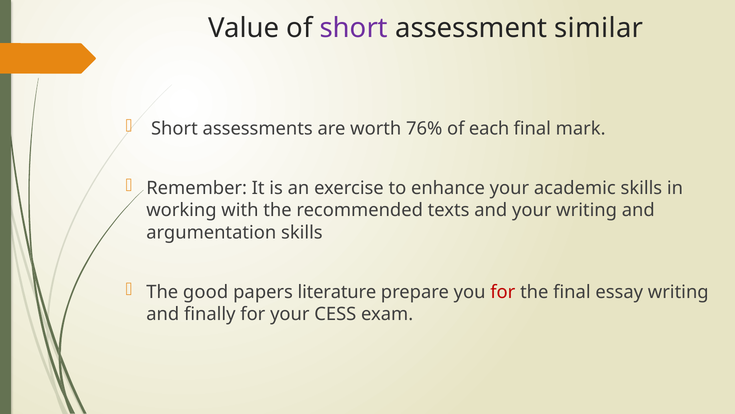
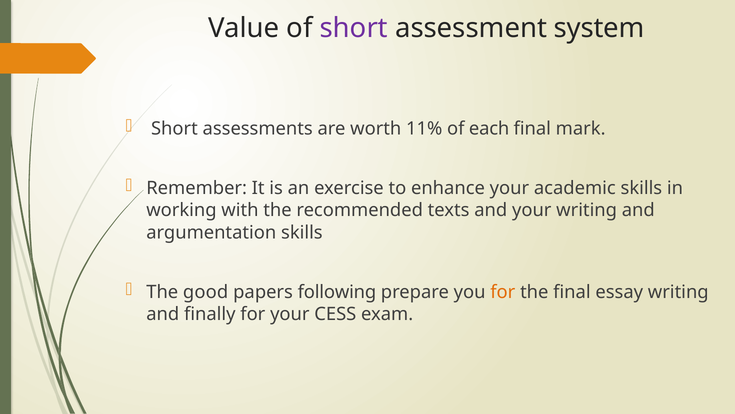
similar: similar -> system (599, 28)
76%: 76% -> 11% (424, 129)
literature: literature -> following (337, 292)
for colour: red -> orange (503, 292)
